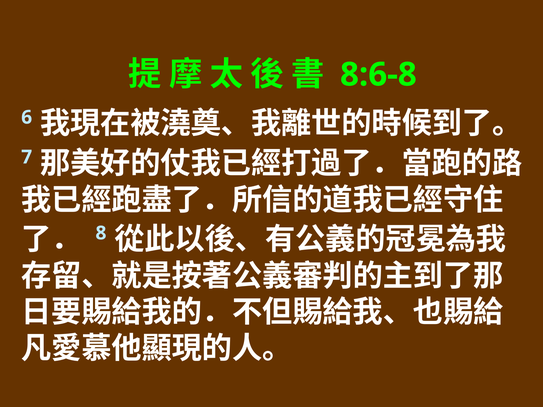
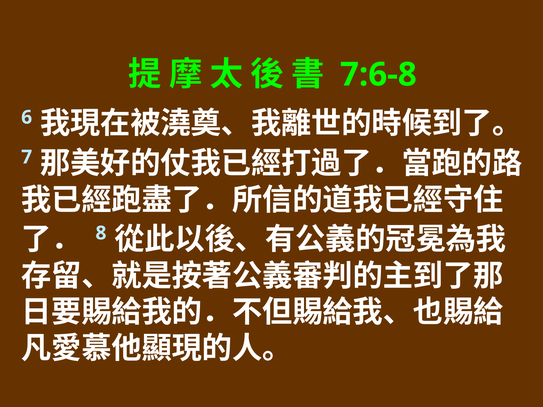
8:6-8: 8:6-8 -> 7:6-8 (378, 75)
